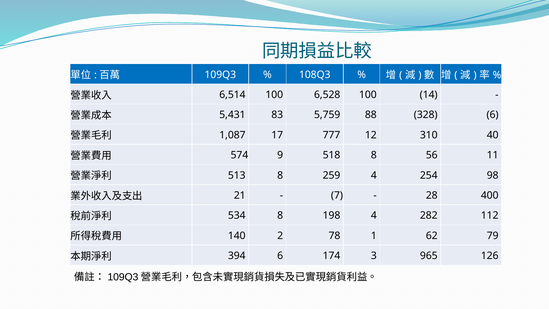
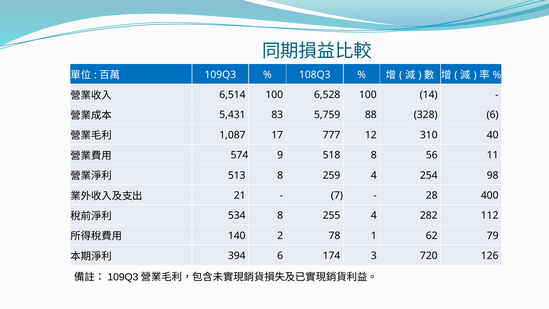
198: 198 -> 255 (332, 215)
965: 965 -> 720 (429, 256)
